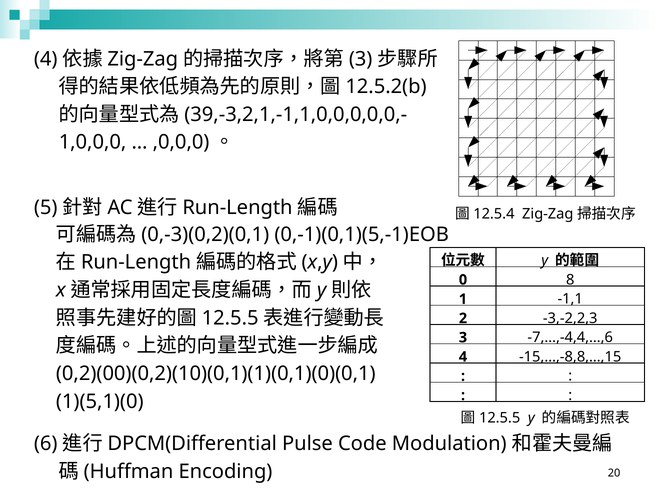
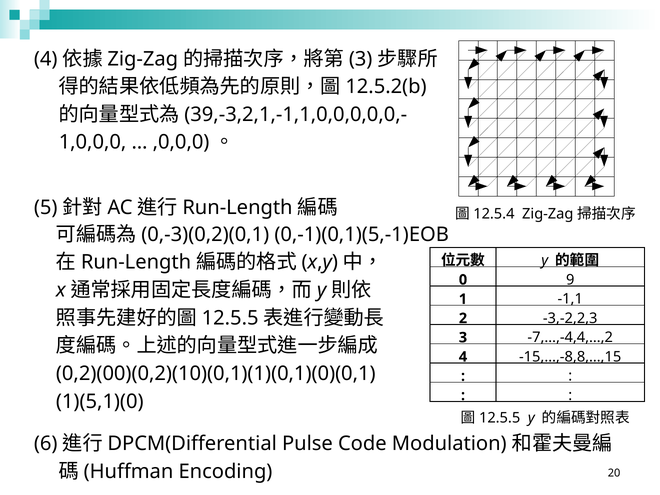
8: 8 -> 9 (570, 280)
-7,…,-4,4,…,6: -7,…,-4,4,…,6 -> -7,…,-4,4,…,2 (570, 338)
